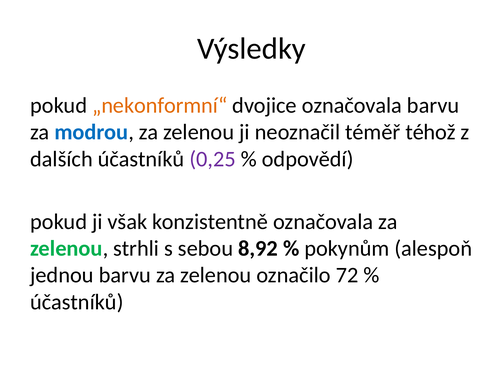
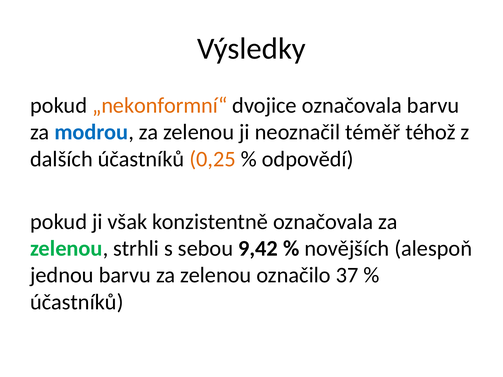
0,25 colour: purple -> orange (213, 159)
8,92: 8,92 -> 9,42 (258, 249)
pokynům: pokynům -> novějších (347, 249)
72: 72 -> 37 (347, 275)
